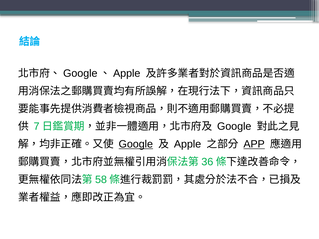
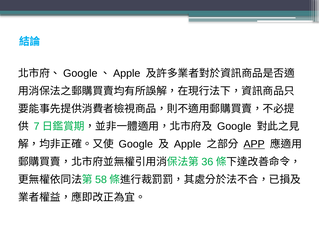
Google underline: present -> none (136, 144)
